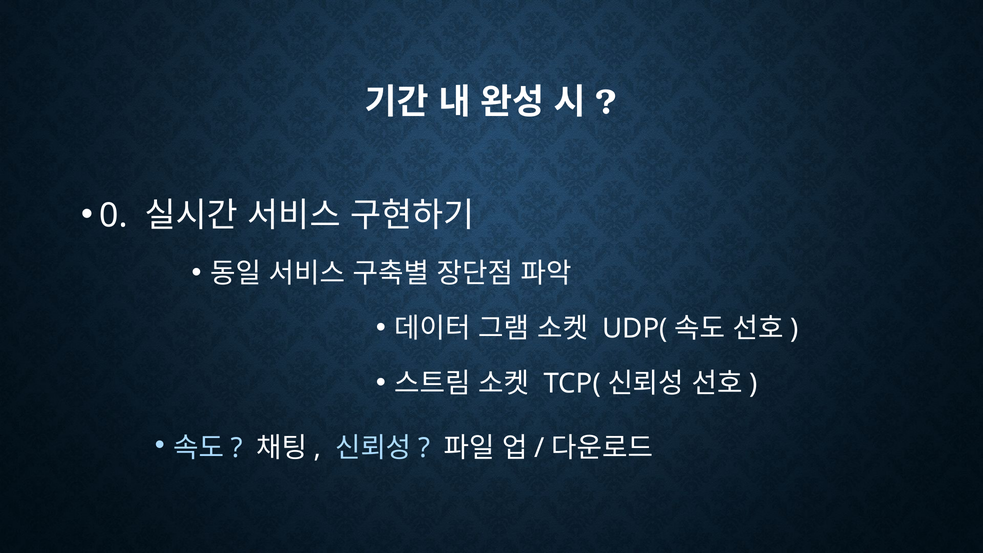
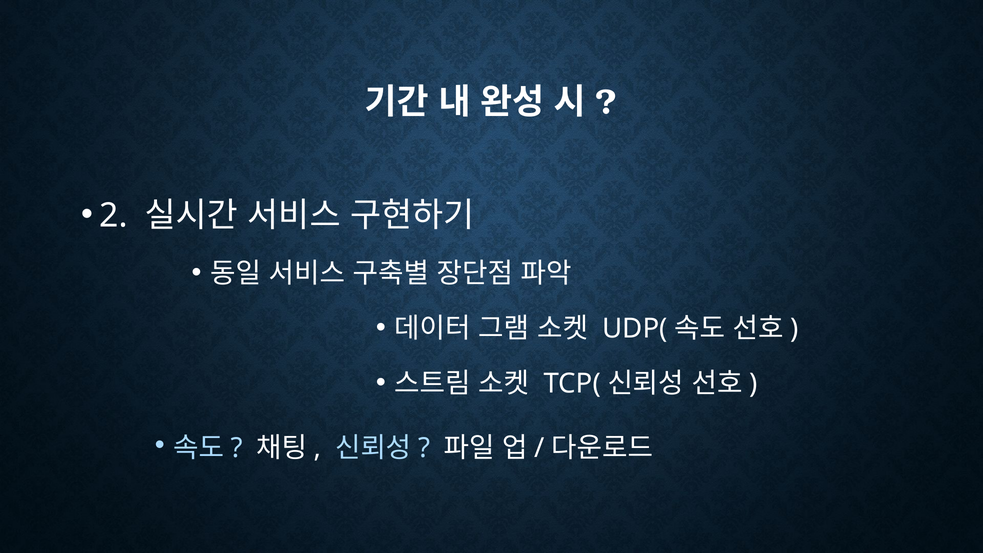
0: 0 -> 2 (114, 216)
